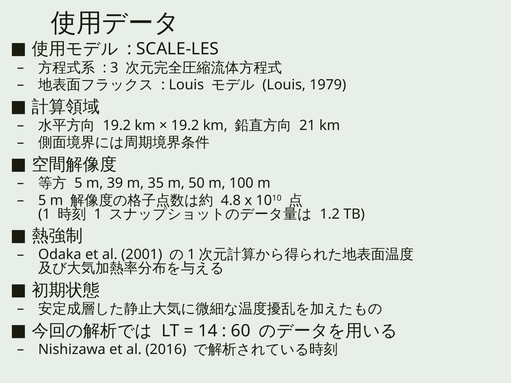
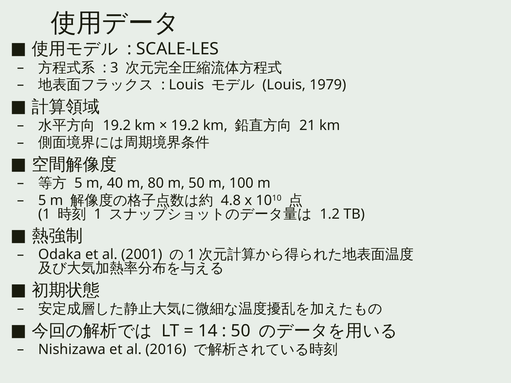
39: 39 -> 40 (115, 183)
35: 35 -> 80 (156, 183)
60: 60 -> 50 (241, 331)
